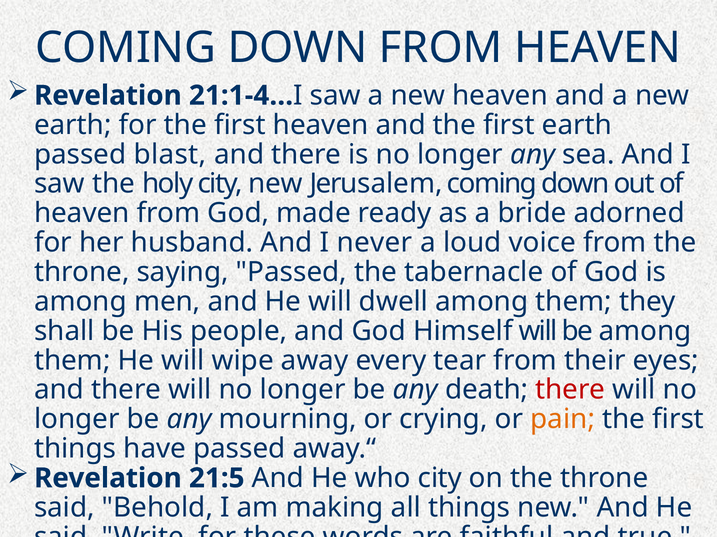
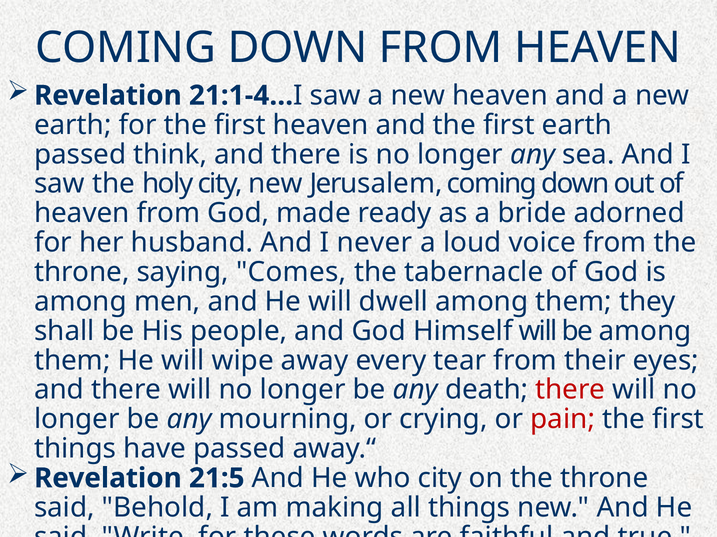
blast: blast -> think (170, 155)
saying Passed: Passed -> Comes (291, 272)
pain colour: orange -> red (563, 420)
